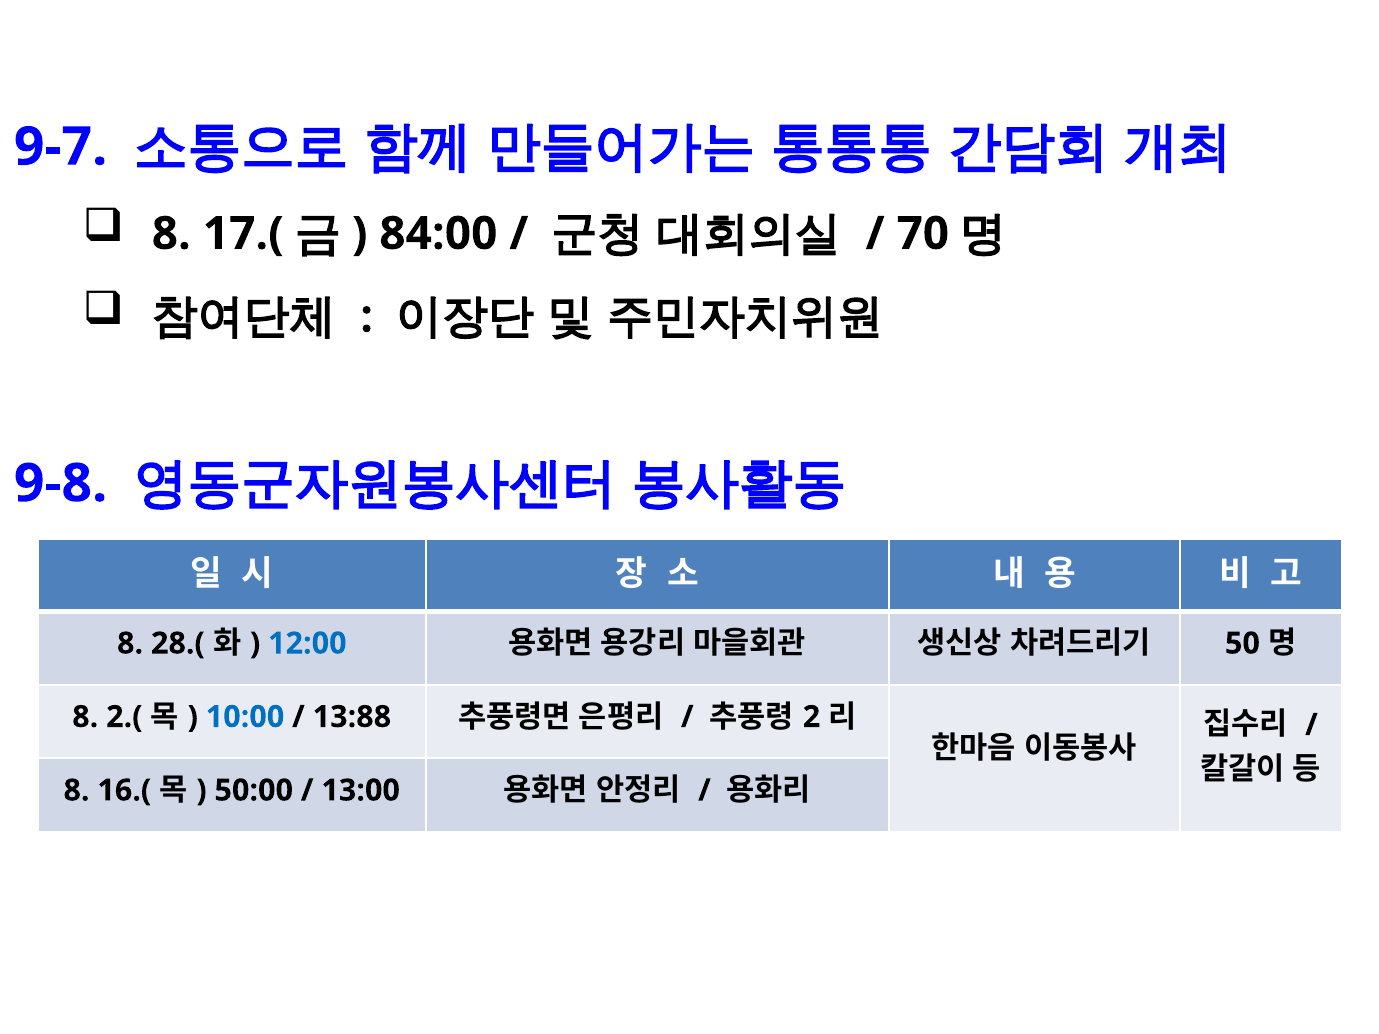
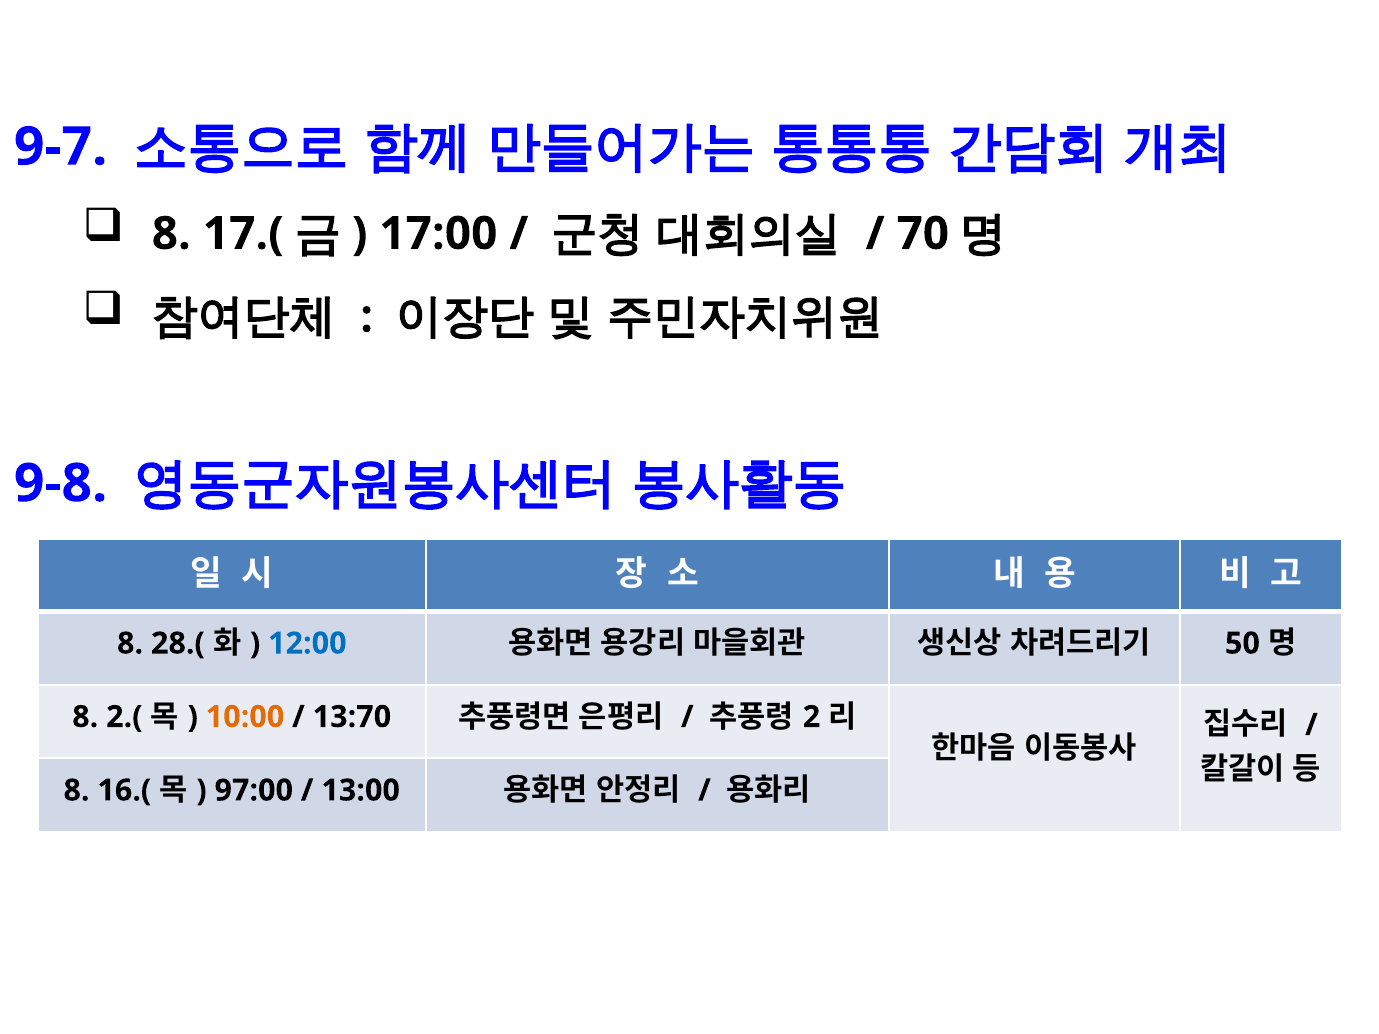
84:00: 84:00 -> 17:00 (438, 234)
10:00 colour: blue -> orange (245, 717)
13:88: 13:88 -> 13:70 (352, 717)
50:00: 50:00 -> 97:00 (254, 791)
